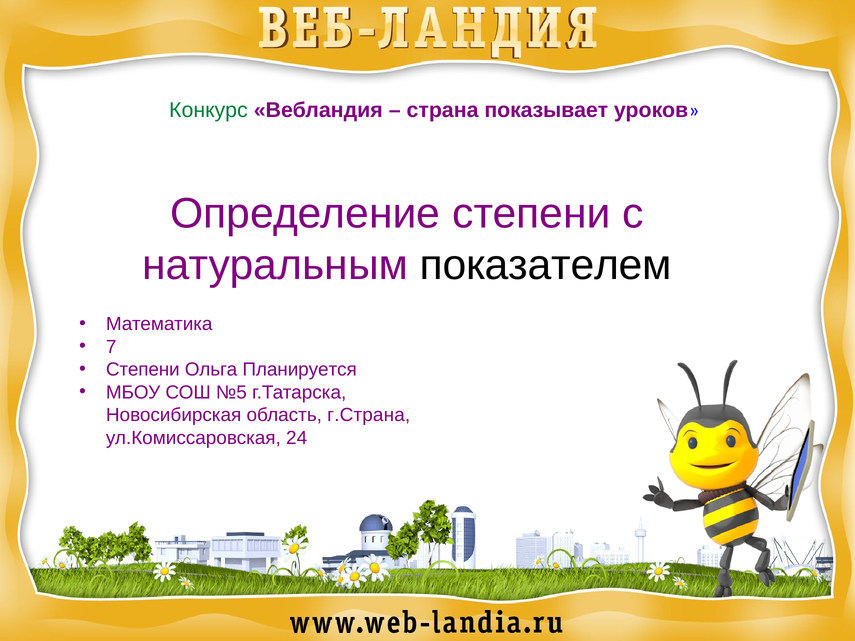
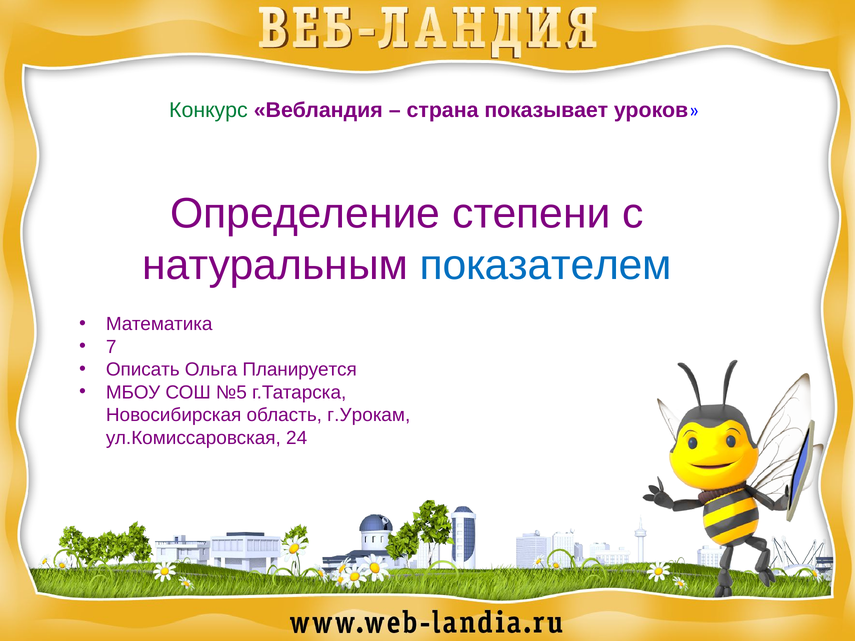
показателем colour: black -> blue (546, 265)
Степени: Степени -> Описать (143, 370)
г.Страна: г.Страна -> г.Урокам (369, 415)
